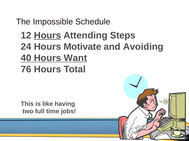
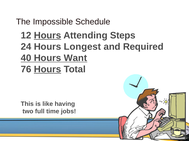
Motivate: Motivate -> Longest (82, 47)
Avoiding: Avoiding -> Required (143, 47)
Hours underline: none -> present (48, 70)
